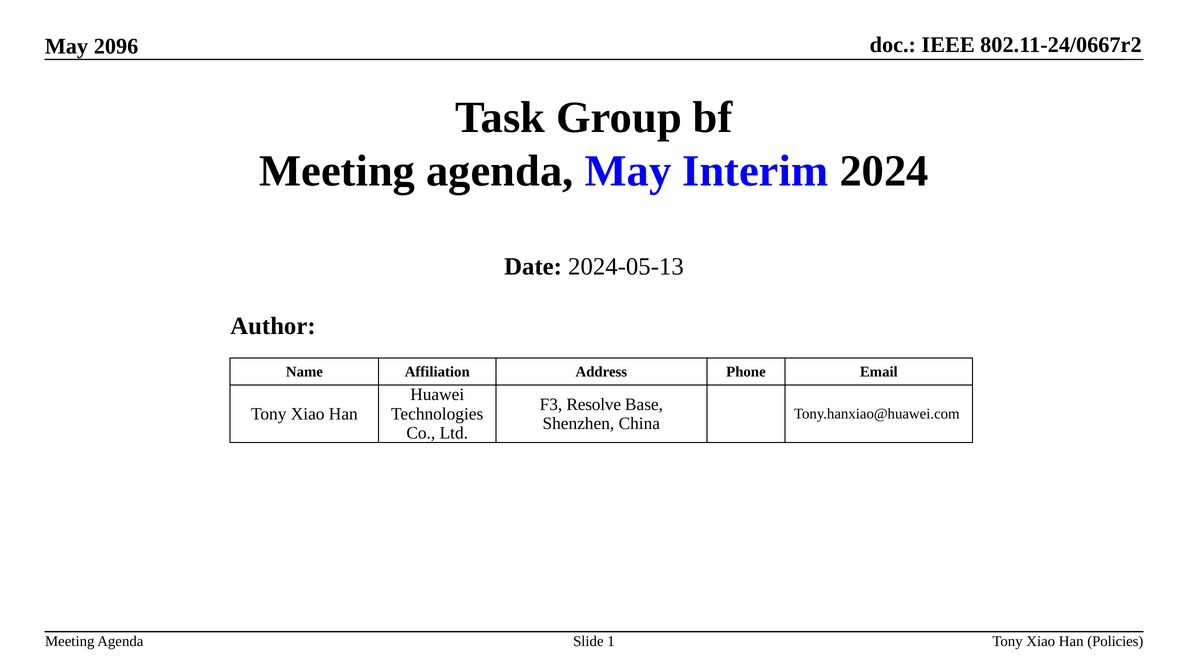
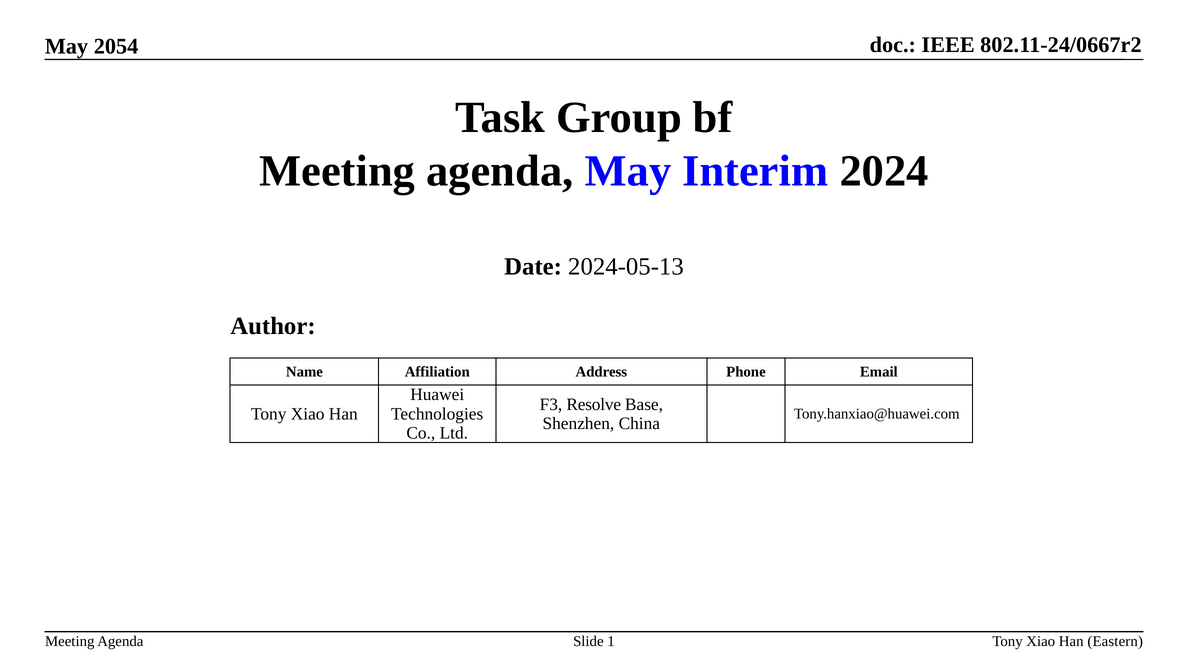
2096: 2096 -> 2054 (116, 46)
Policies: Policies -> Eastern (1115, 641)
